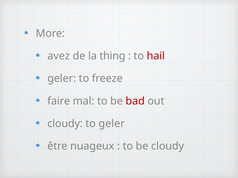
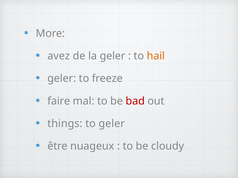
la thing: thing -> geler (113, 56)
hail colour: red -> orange (156, 56)
cloudy: cloudy -> things (65, 124)
